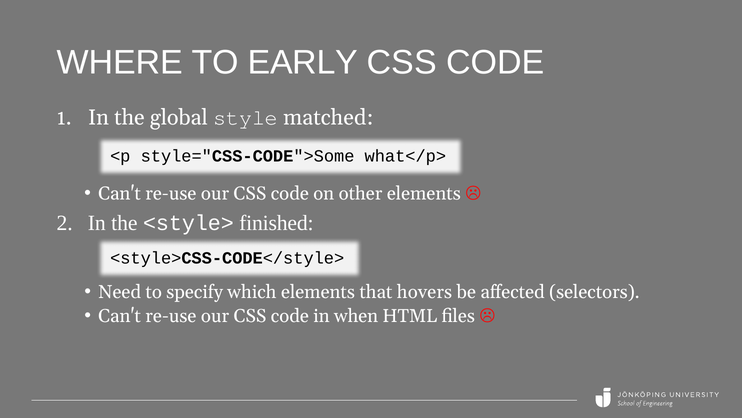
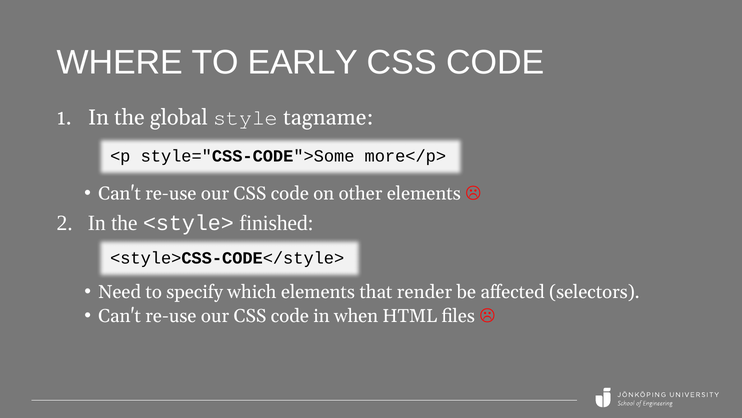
matched: matched -> tagname (328, 117)
what</p>: what</p> -> more</p> (405, 156)
hovers: hovers -> render (425, 292)
